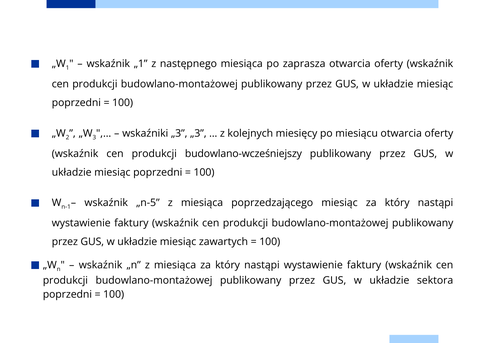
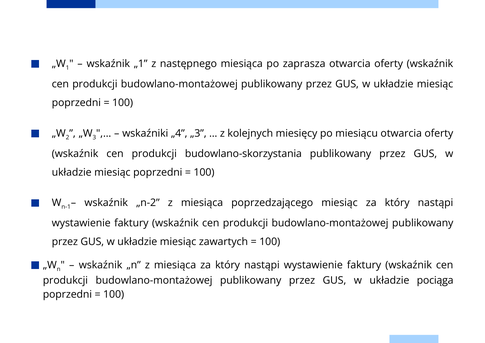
wskaźniki „3: „3 -> „4 (179, 133)
budowlano-wcześniejszy: budowlano-wcześniejszy -> budowlano-skorzystania (243, 154)
„n-5: „n-5 -> „n-2 (148, 203)
sektora: sektora -> pociąga (435, 280)
